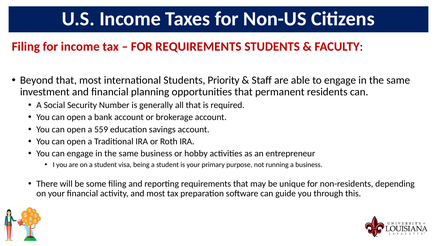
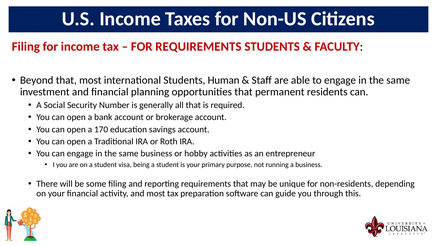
Priority: Priority -> Human (224, 80)
559: 559 -> 170 (101, 129)
